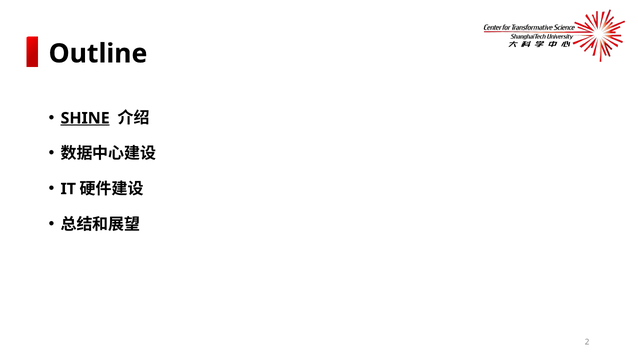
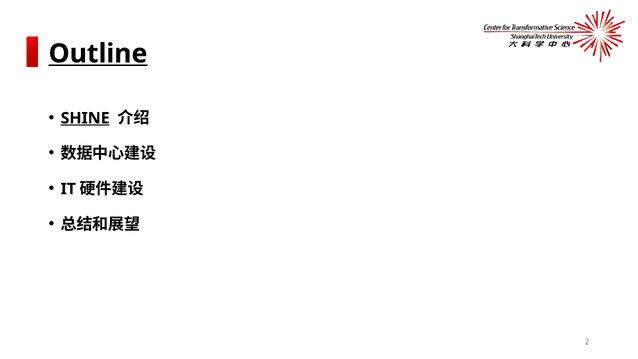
Outline underline: none -> present (98, 54)
